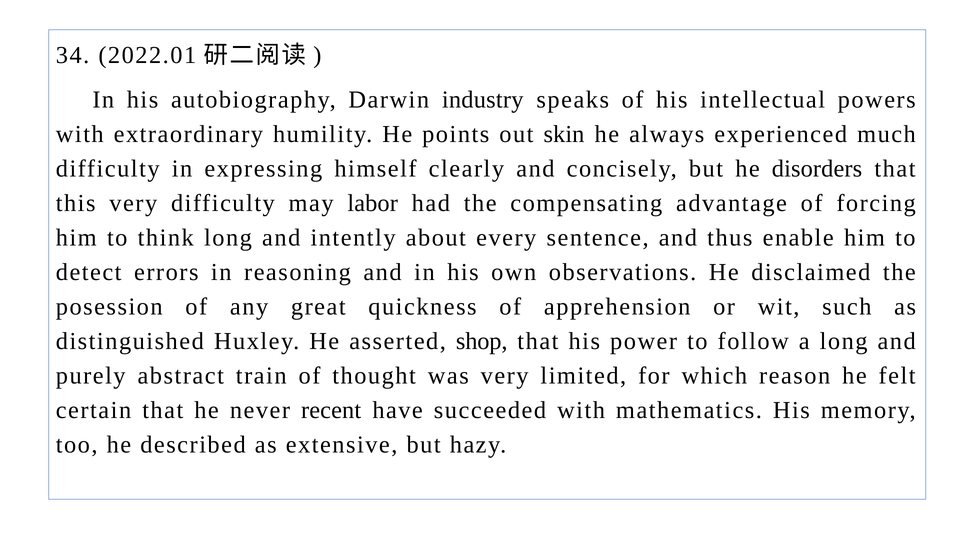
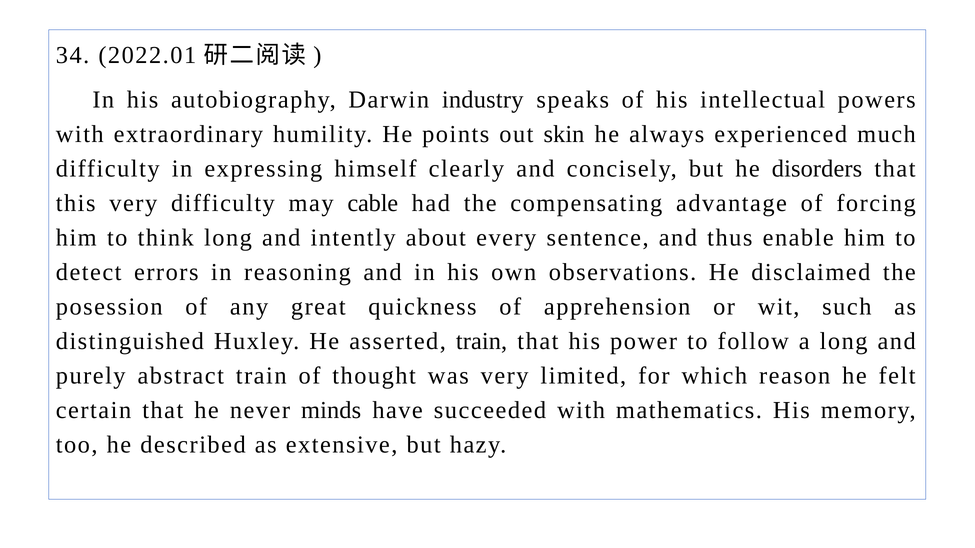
labor: labor -> cable (373, 203)
asserted shop: shop -> train (482, 341)
recent: recent -> minds (331, 410)
